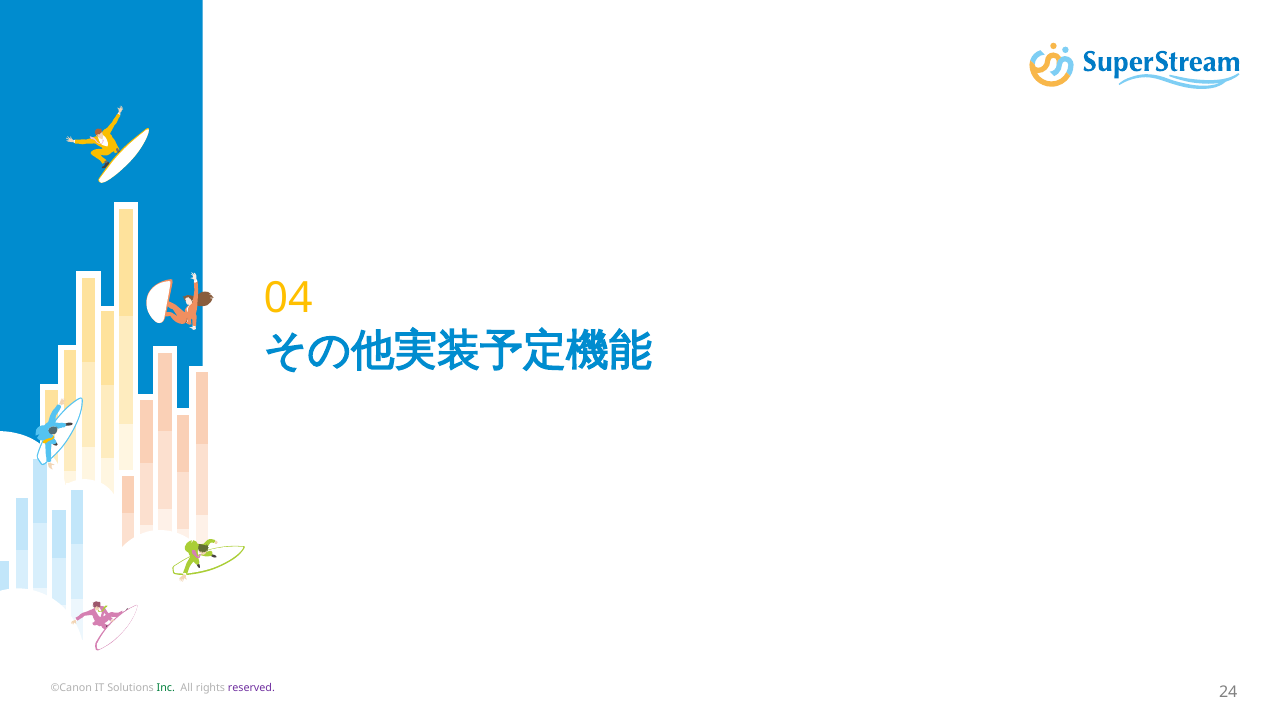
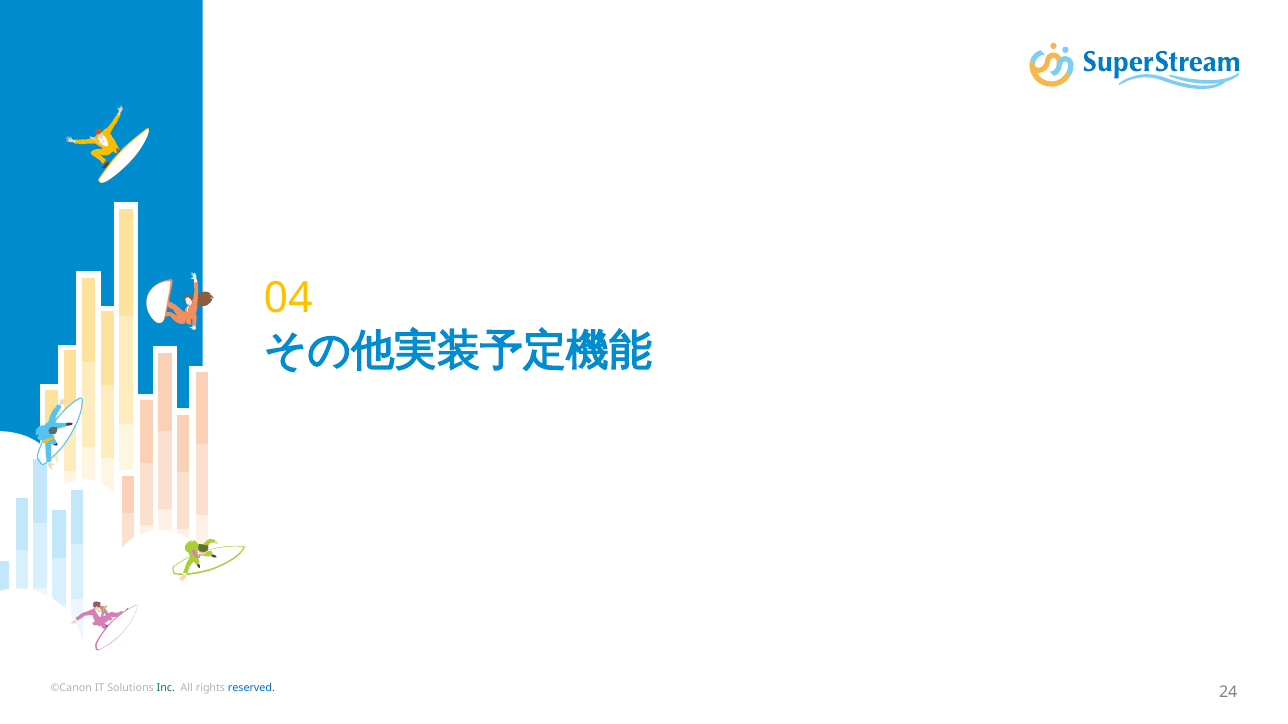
reserved colour: purple -> blue (251, 688)
